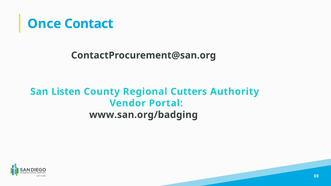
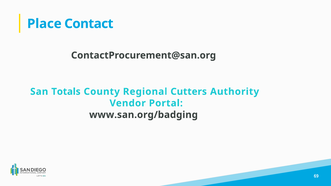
Once: Once -> Place (44, 24)
Listen: Listen -> Totals (66, 92)
